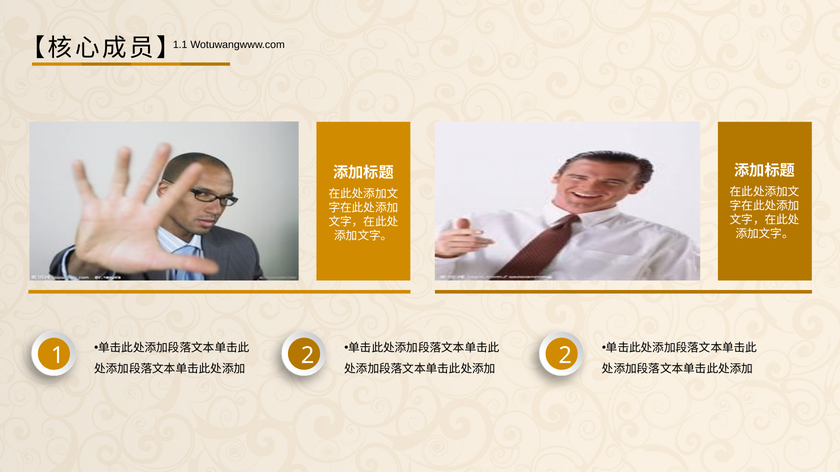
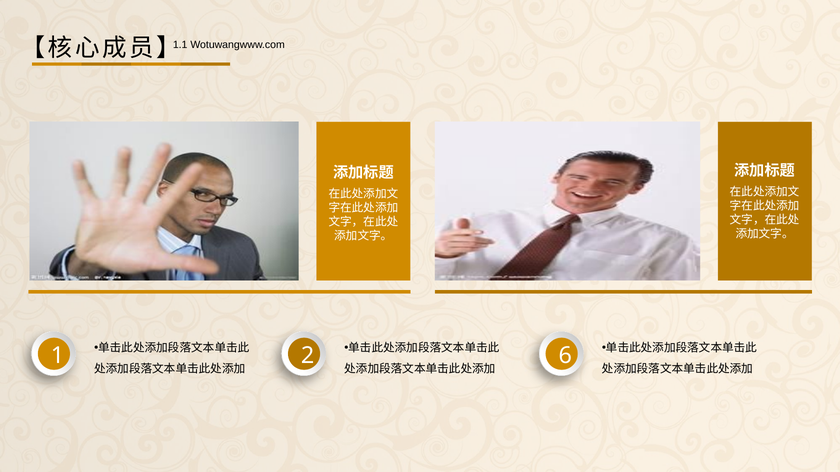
2: 2 -> 6 (565, 356)
